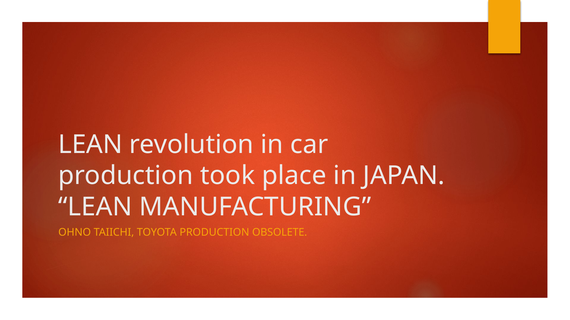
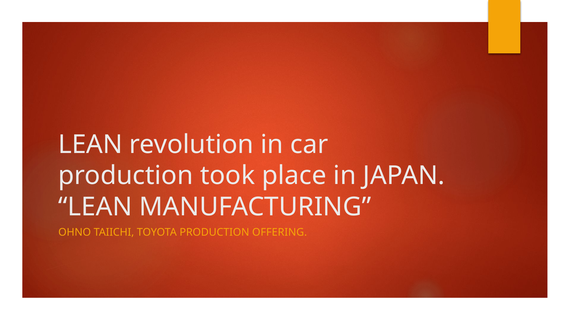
OBSOLETE: OBSOLETE -> OFFERING (280, 233)
